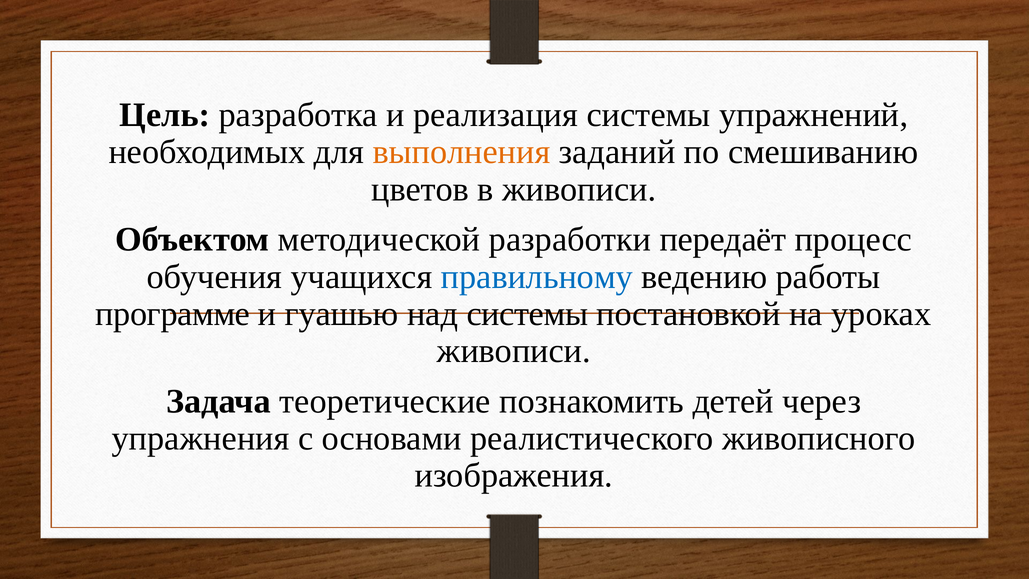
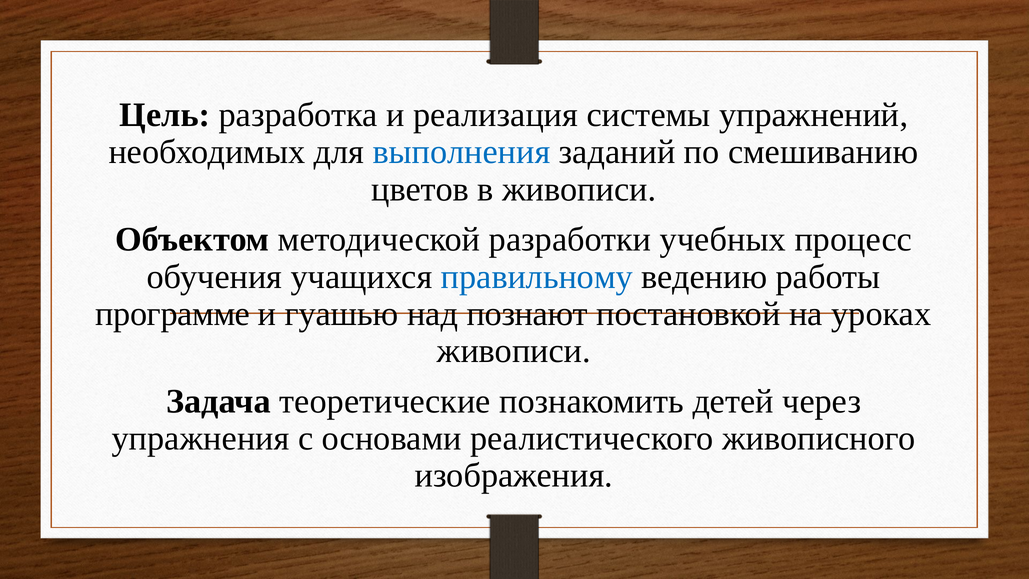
выполнения colour: orange -> blue (462, 152)
передаёт: передаёт -> учебных (723, 240)
над системы: системы -> познают (527, 314)
